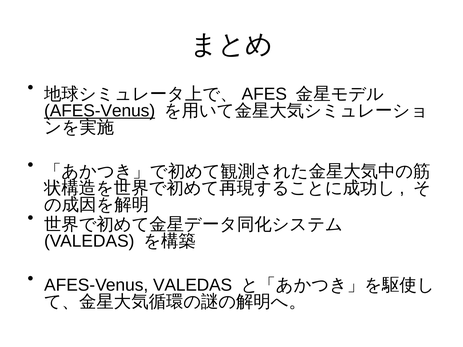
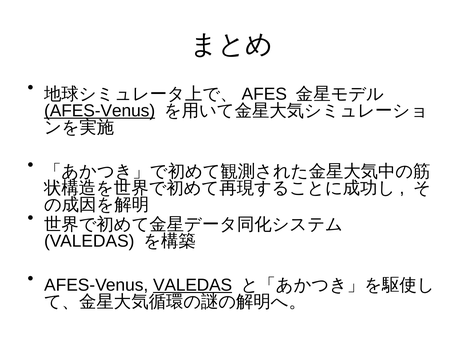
VALEDAS underline: none -> present (193, 285)
